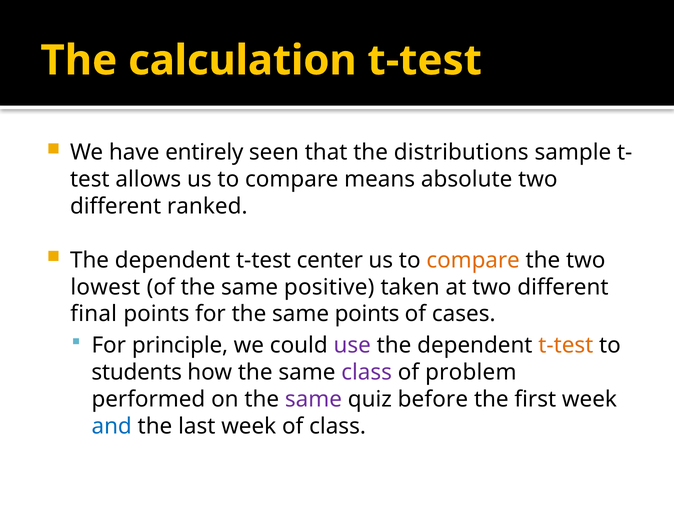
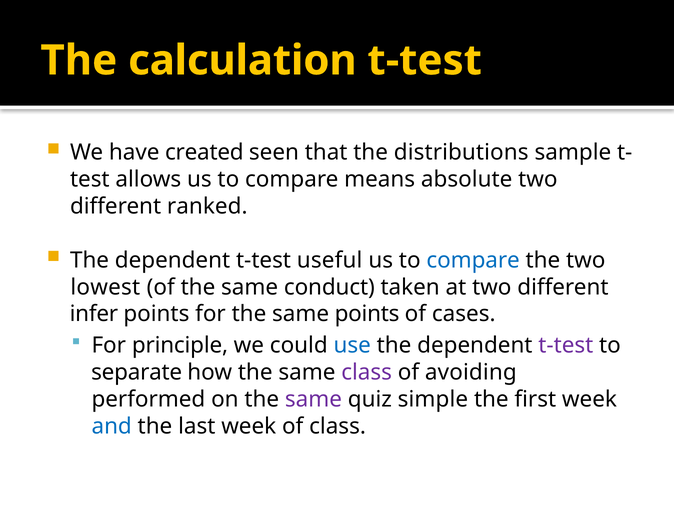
entirely: entirely -> created (204, 153)
center: center -> useful (330, 260)
compare colour: orange -> blue (473, 260)
positive: positive -> conduct (329, 287)
final: final -> infer (94, 314)
use colour: purple -> blue (352, 346)
t-test colour: orange -> purple (566, 346)
students: students -> separate (137, 373)
problem: problem -> avoiding (471, 373)
before: before -> simple (433, 400)
